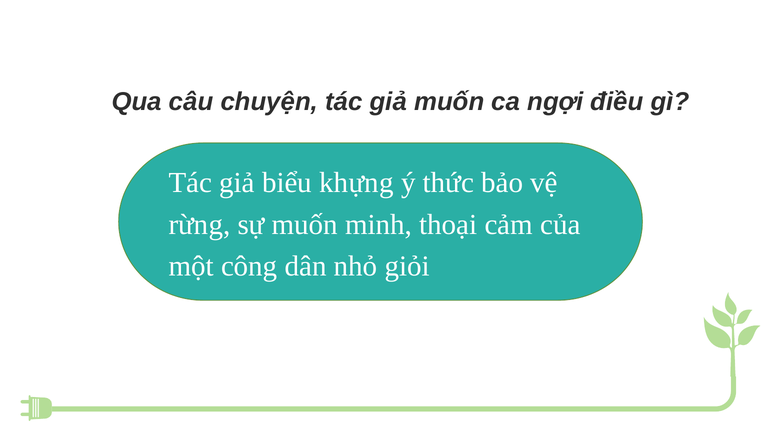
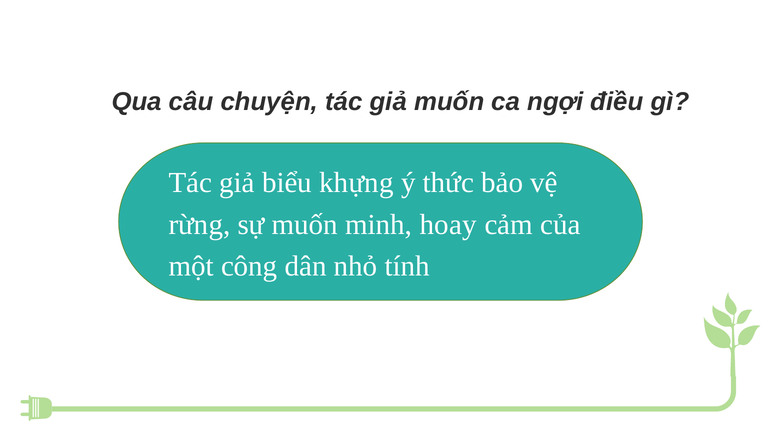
thoại: thoại -> hoay (448, 225)
giỏi: giỏi -> tính (407, 267)
